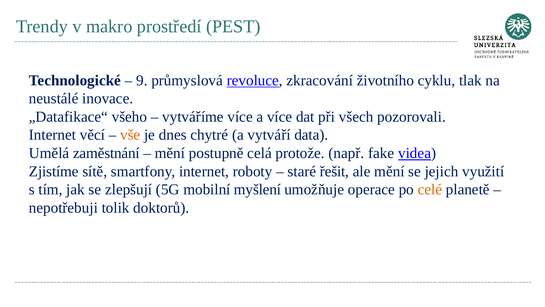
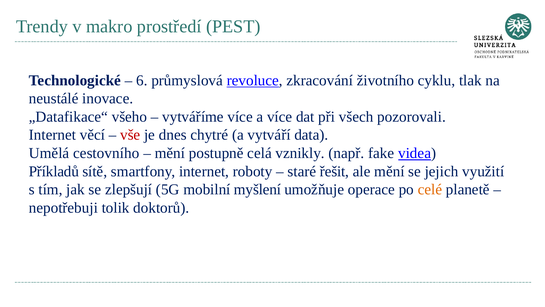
9: 9 -> 6 (142, 80)
vše colour: orange -> red (130, 135)
zaměstnání: zaměstnání -> cestovního (106, 153)
protože: protože -> vznikly (300, 153)
Zjistíme: Zjistíme -> Příkladů (54, 171)
